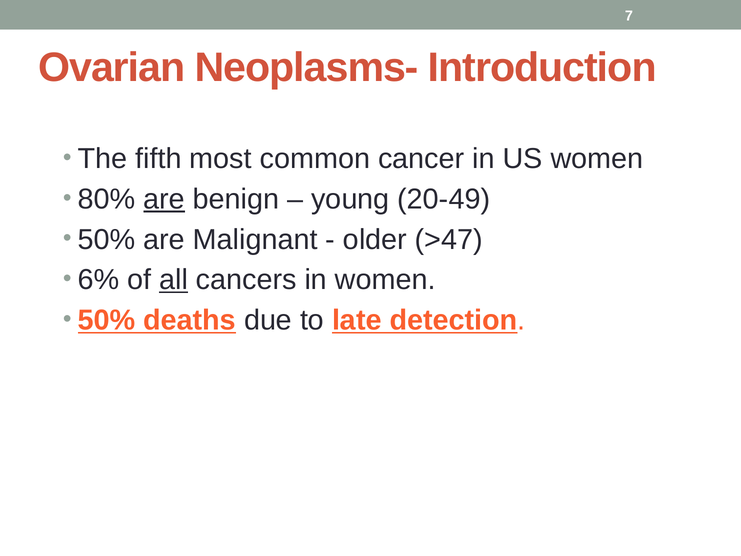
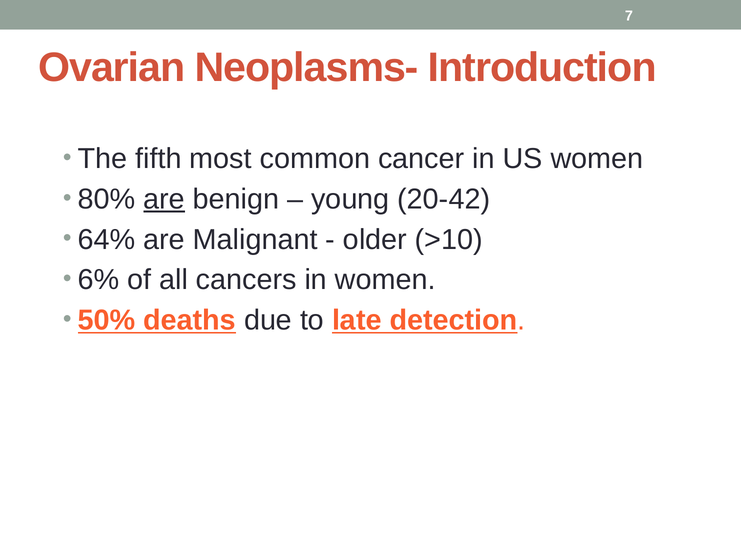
20-49: 20-49 -> 20-42 (444, 199)
50%: 50% -> 64% (107, 239)
>47: >47 -> >10 (449, 239)
all underline: present -> none (174, 280)
